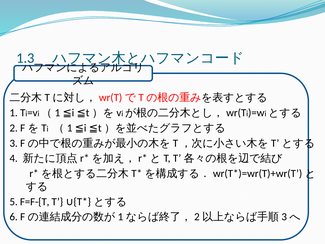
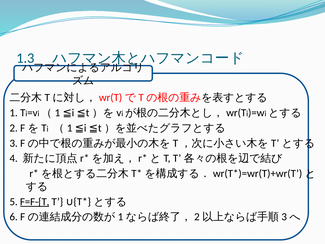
F=F-{T underline: none -> present (35, 202)
